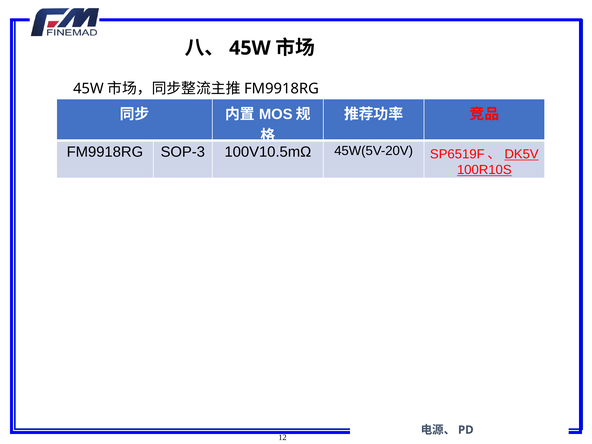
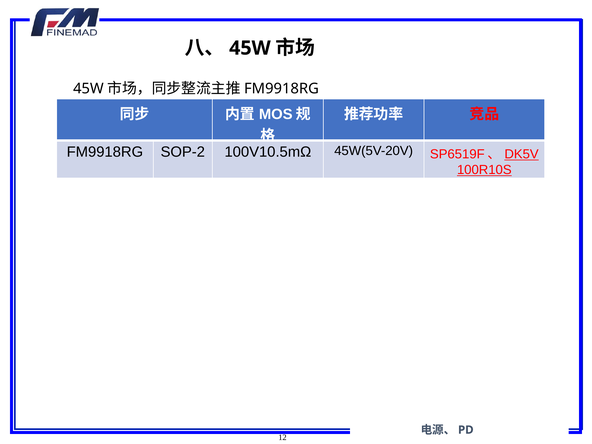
SOP-3: SOP-3 -> SOP-2 (183, 152)
